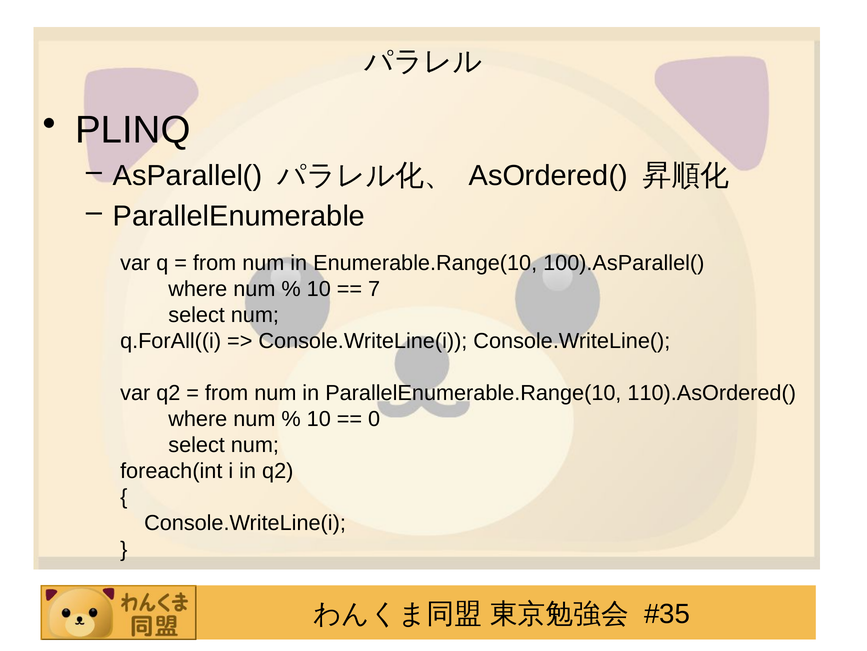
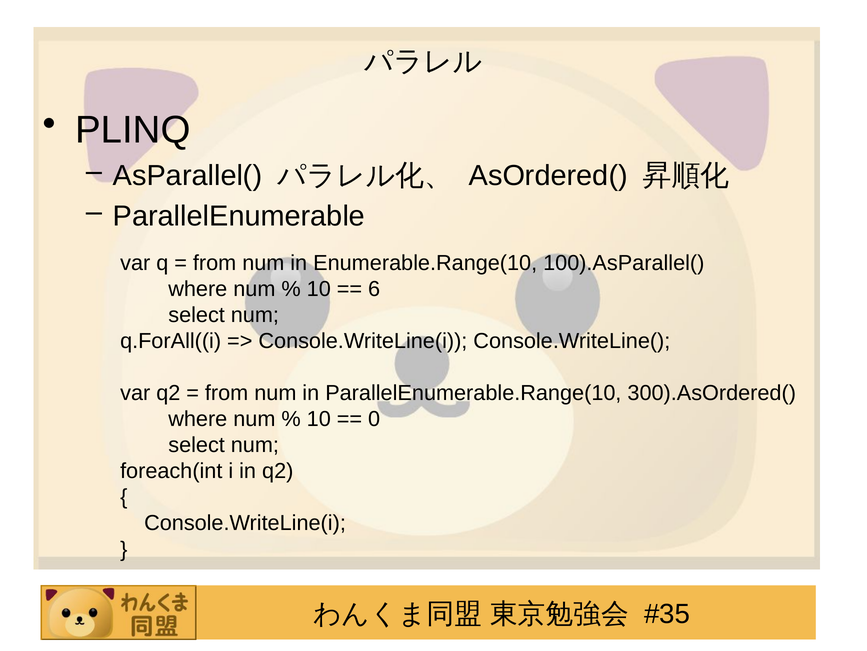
7: 7 -> 6 (374, 289)
110).AsOrdered(: 110).AsOrdered( -> 300).AsOrdered( (712, 393)
